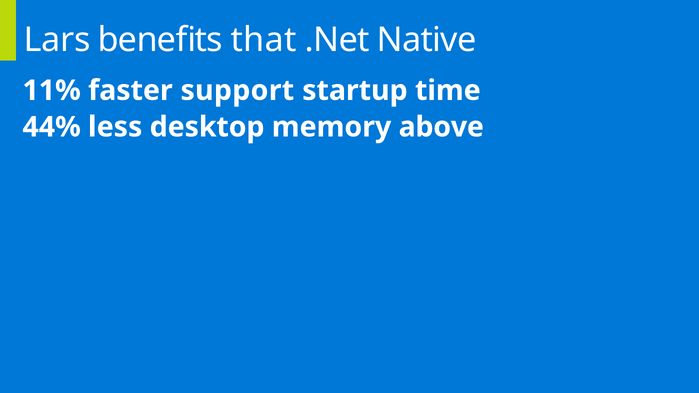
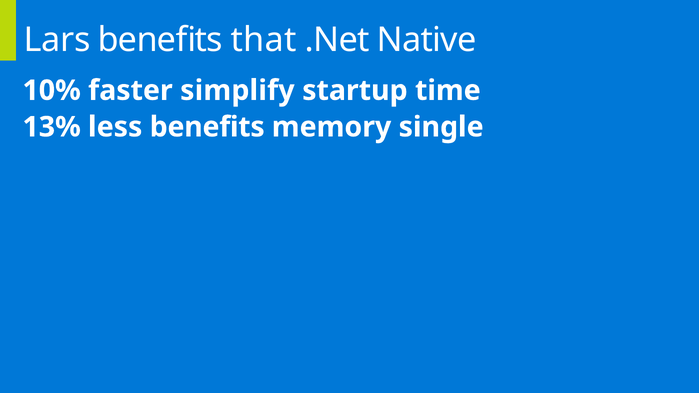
11%: 11% -> 10% (52, 90)
support: support -> simplify (237, 90)
44%: 44% -> 13% (52, 127)
less desktop: desktop -> benefits (207, 127)
above: above -> single (441, 127)
